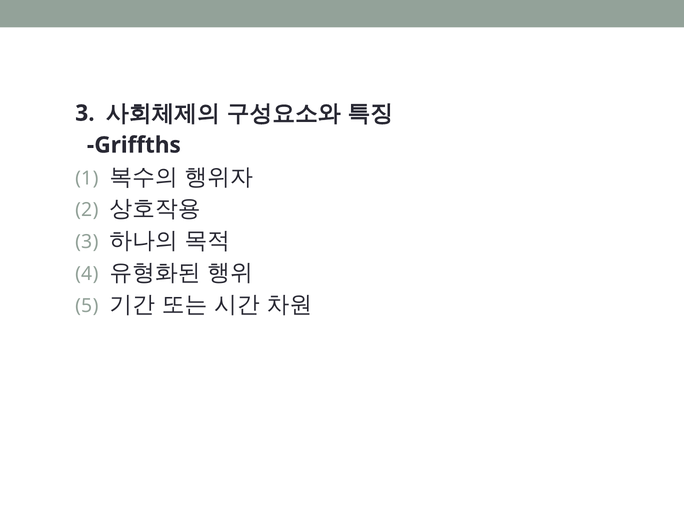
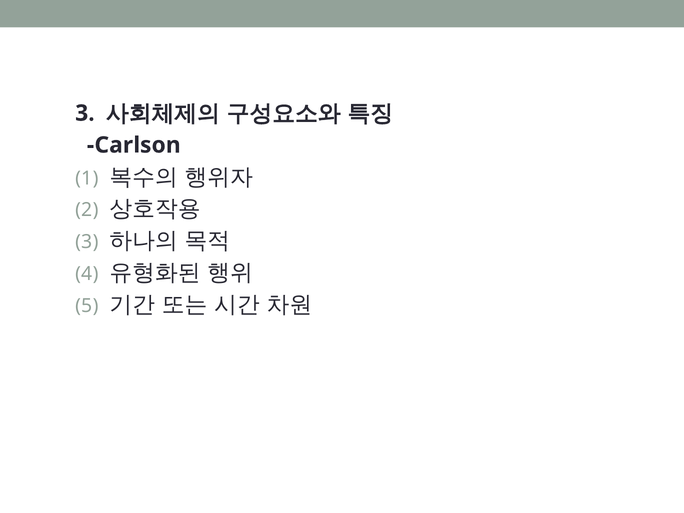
Griffths: Griffths -> Carlson (134, 145)
